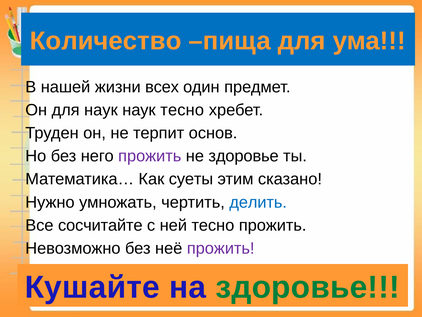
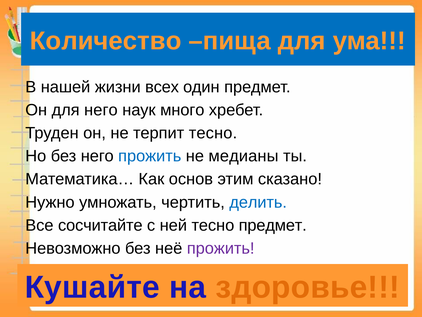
для наук: наук -> него (101, 110)
наук тесно: тесно -> много (182, 110)
терпит основ: основ -> тесно (213, 133)
прожить colour: purple -> blue (150, 156)
не здоровье: здоровье -> медианы (243, 156)
суеты: суеты -> основ (191, 179)
тесно прожить: прожить -> предмет (273, 225)
здоровье colour: green -> orange (308, 287)
